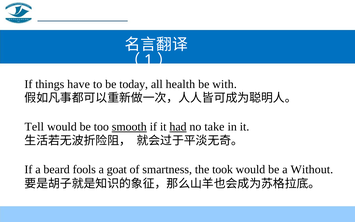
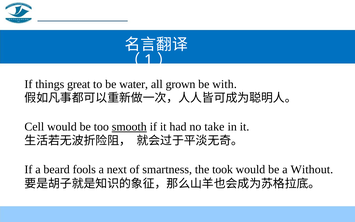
have: have -> great (79, 84)
today: today -> water (134, 84)
health: health -> grown (181, 84)
Tell: Tell -> Cell (34, 127)
had underline: present -> none (178, 127)
goat: goat -> next (117, 169)
